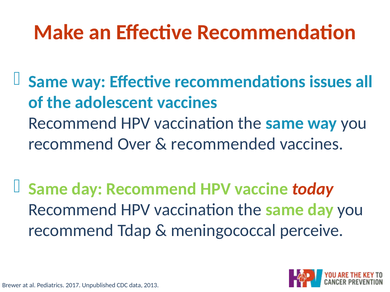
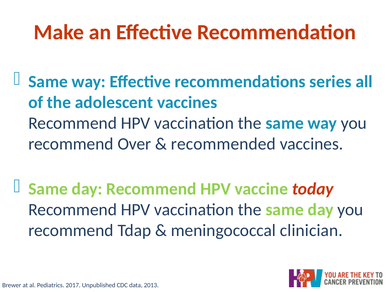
issues: issues -> series (330, 82)
perceive: perceive -> clinician (311, 231)
